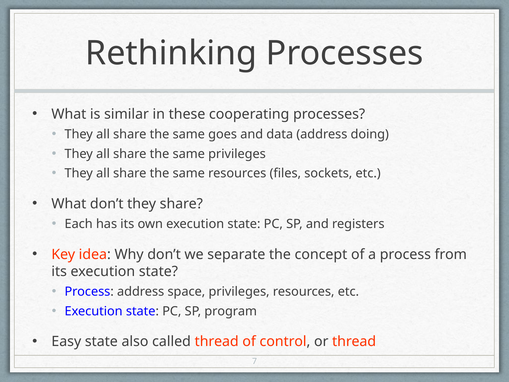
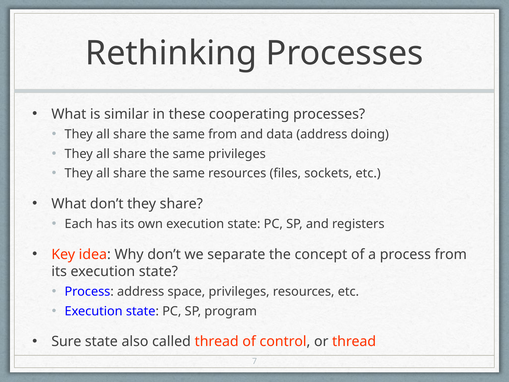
same goes: goes -> from (223, 134)
Easy: Easy -> Sure (66, 341)
